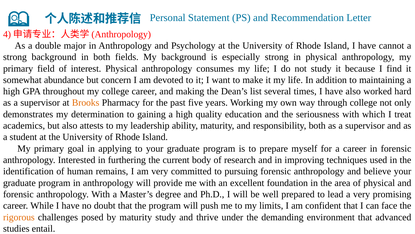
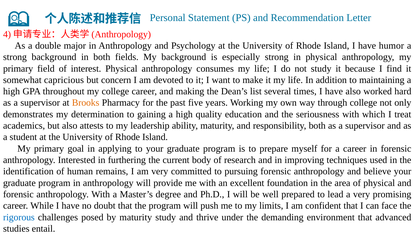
cannot: cannot -> humor (391, 46)
abundance: abundance -> capricious (64, 80)
rigorous colour: orange -> blue (19, 217)
